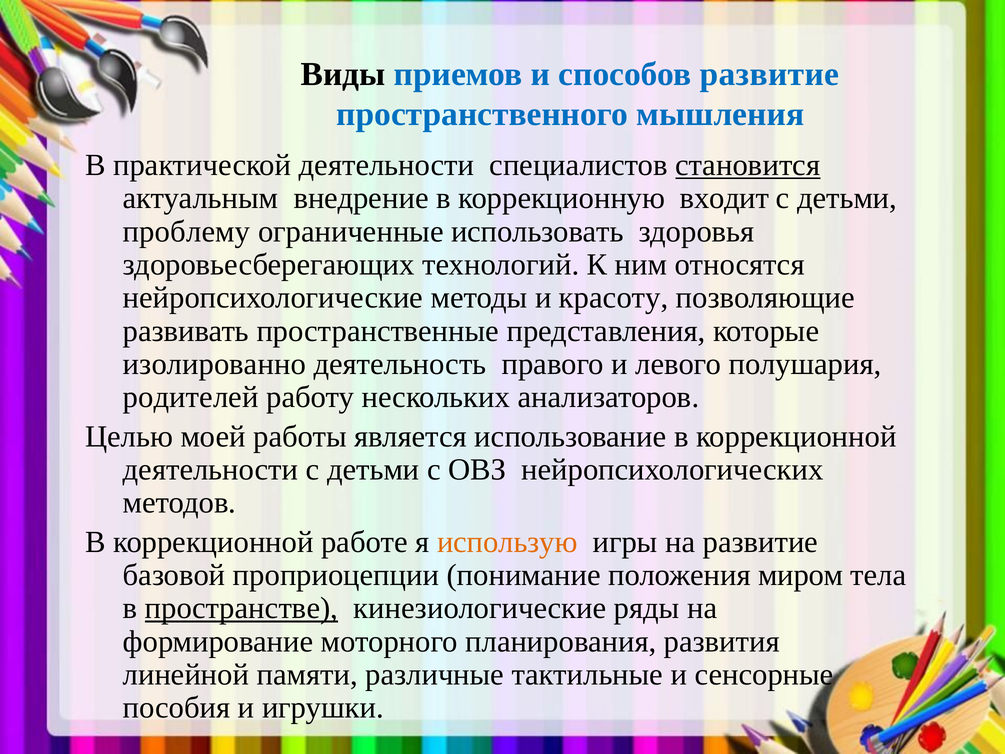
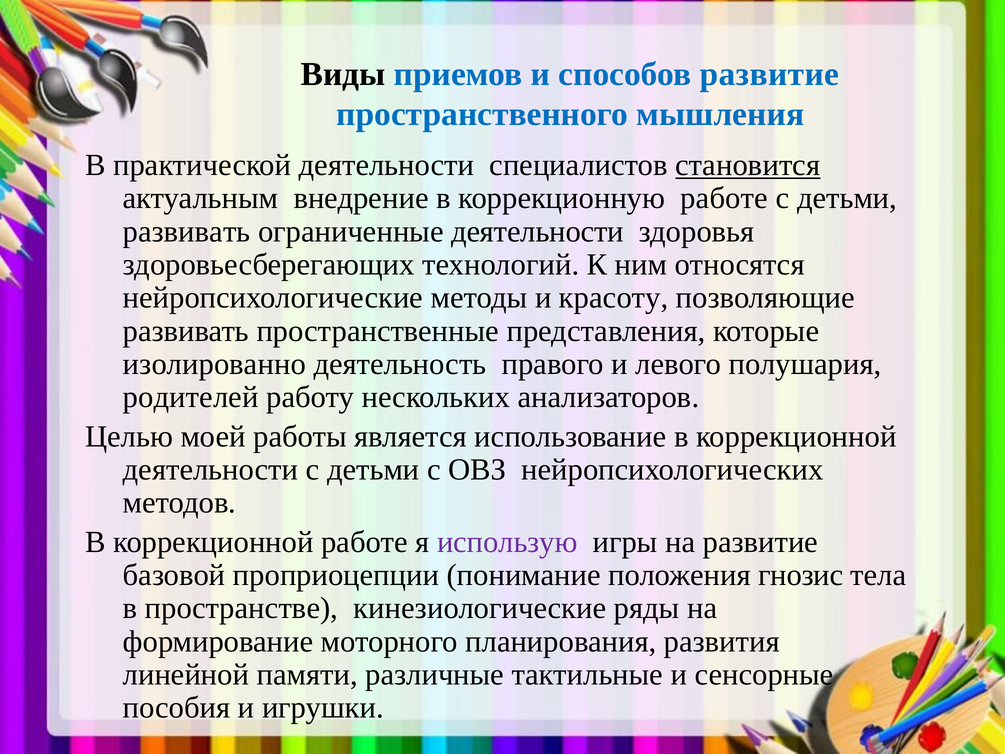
коррекционную входит: входит -> работе (724, 198)
проблему: проблему -> развивать (187, 231)
ограниченные использовать: использовать -> деятельности (537, 231)
использую colour: orange -> purple (507, 542)
миром: миром -> гнозис (801, 575)
пространстве underline: present -> none (242, 608)
